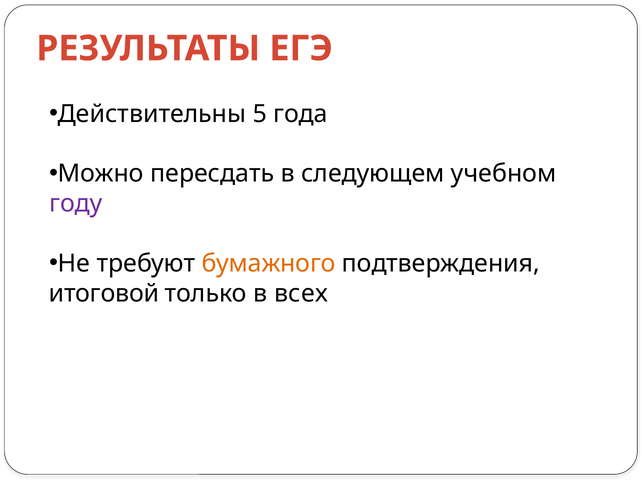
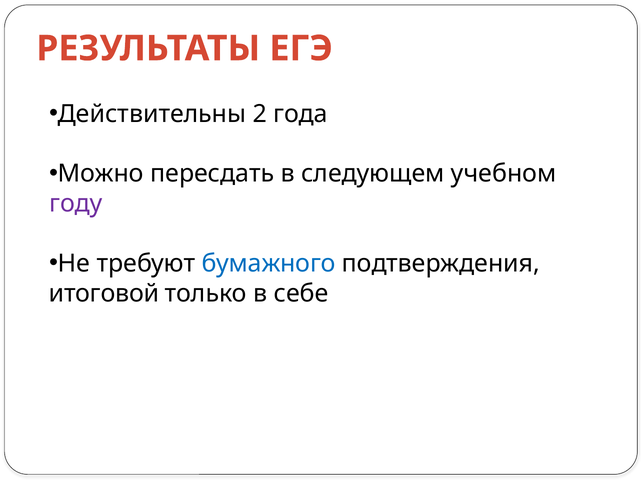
5: 5 -> 2 (260, 114)
бумажного colour: orange -> blue (269, 264)
всех: всех -> себе (301, 294)
